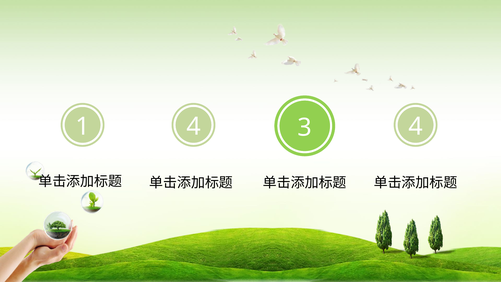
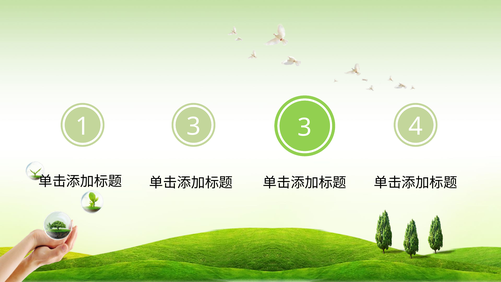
1 4: 4 -> 3 (194, 127)
